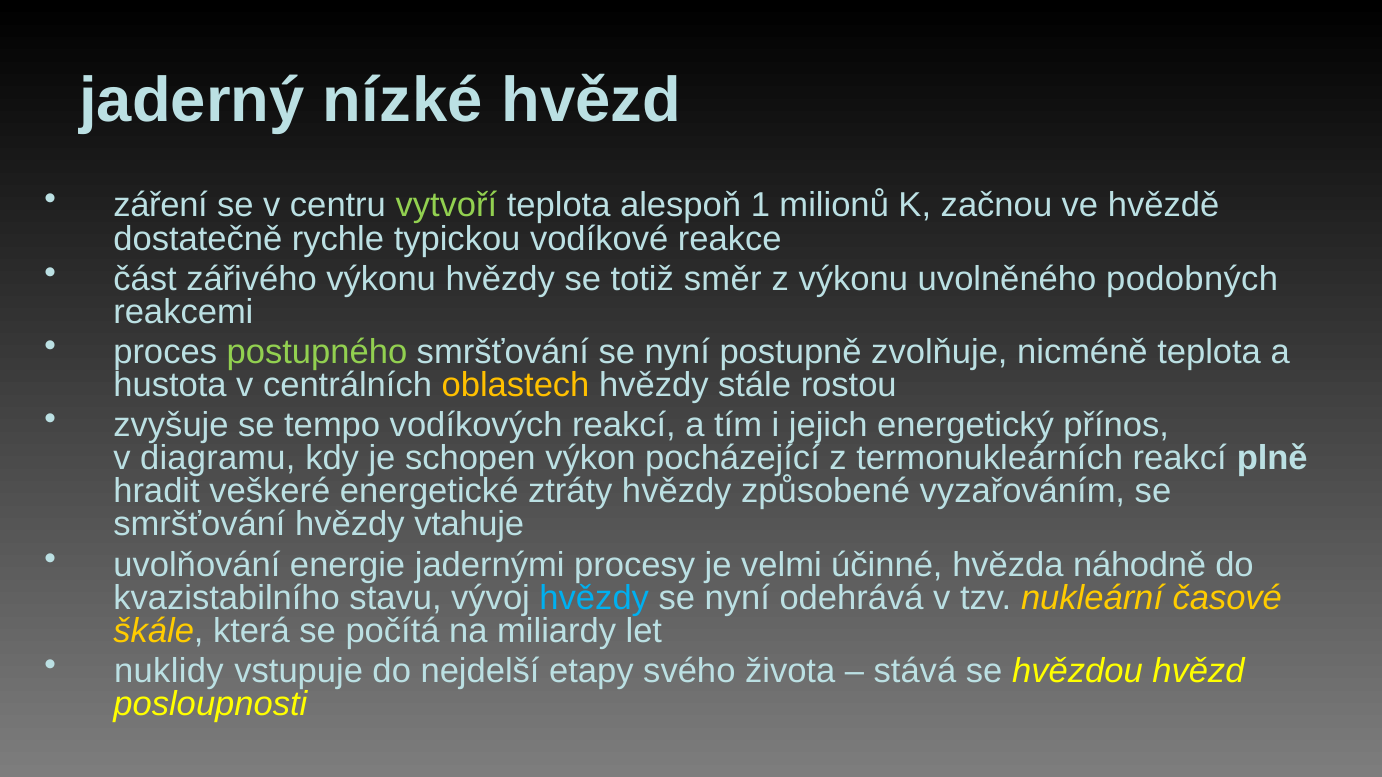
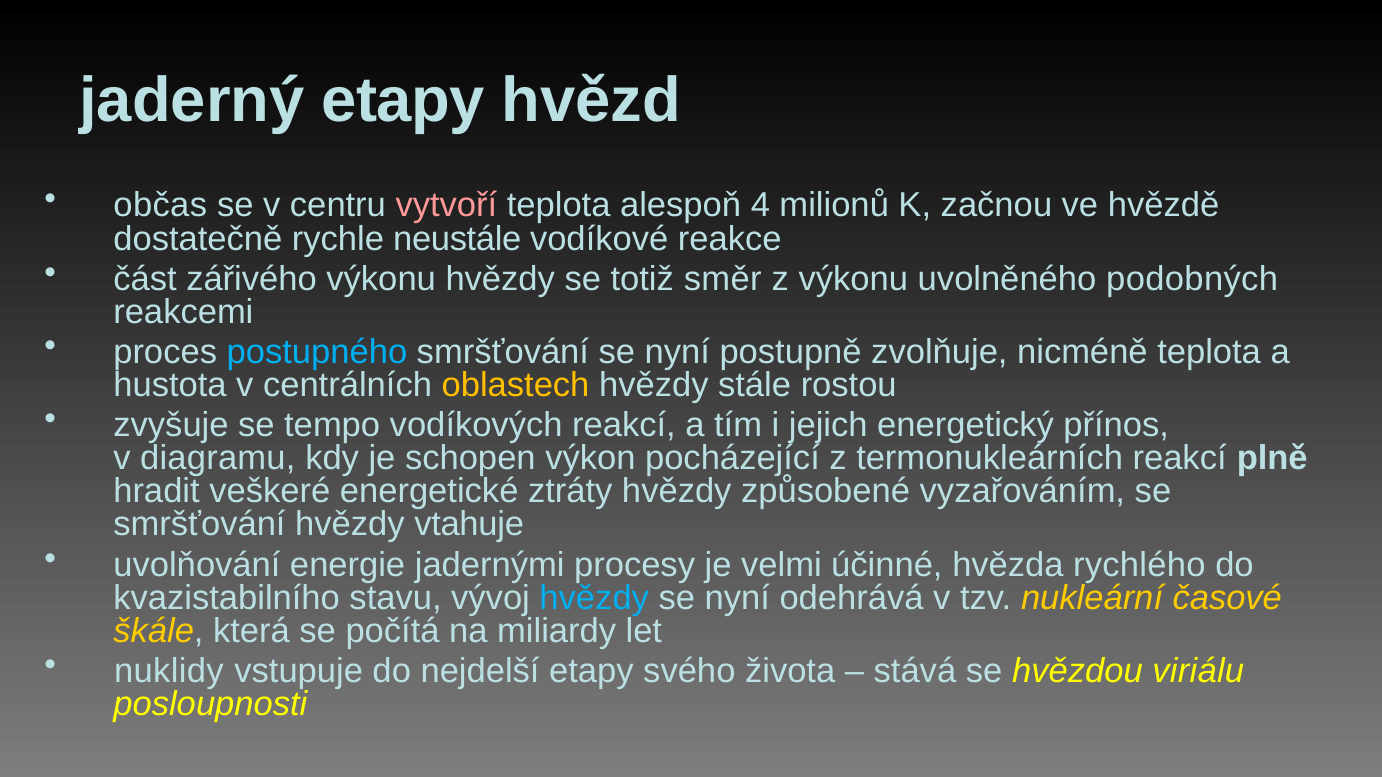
jaderný nízké: nízké -> etapy (403, 100)
záření: záření -> občas (160, 206)
vytvoří colour: light green -> pink (446, 206)
1: 1 -> 4 (760, 206)
typickou: typickou -> neustále (457, 239)
postupného colour: light green -> light blue (317, 352)
náhodně: náhodně -> rychlého (1139, 565)
hvězdou hvězd: hvězd -> viriálu (1198, 671)
